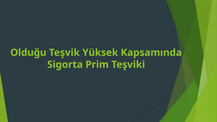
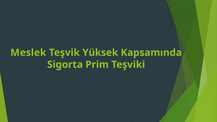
Olduğu: Olduğu -> Meslek (28, 53)
